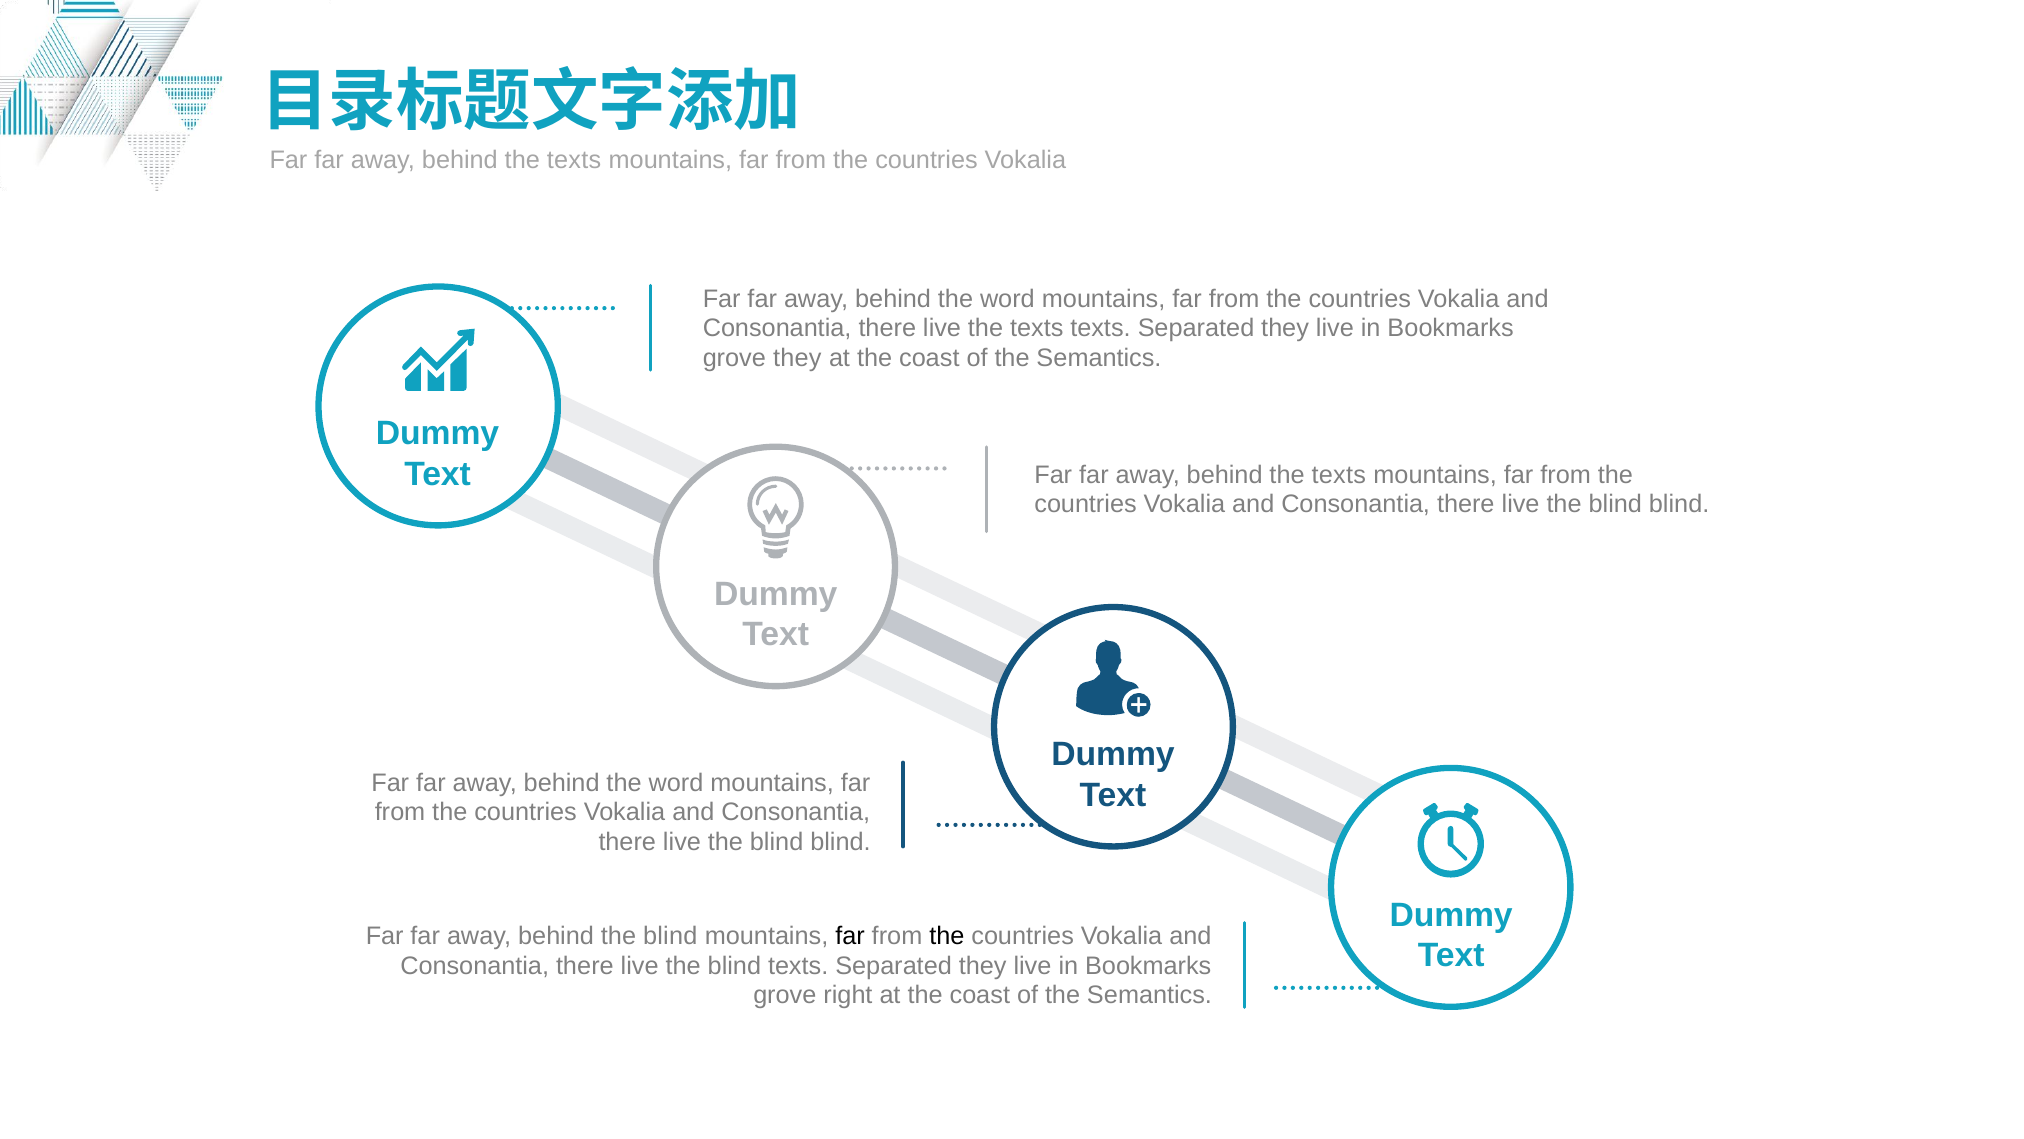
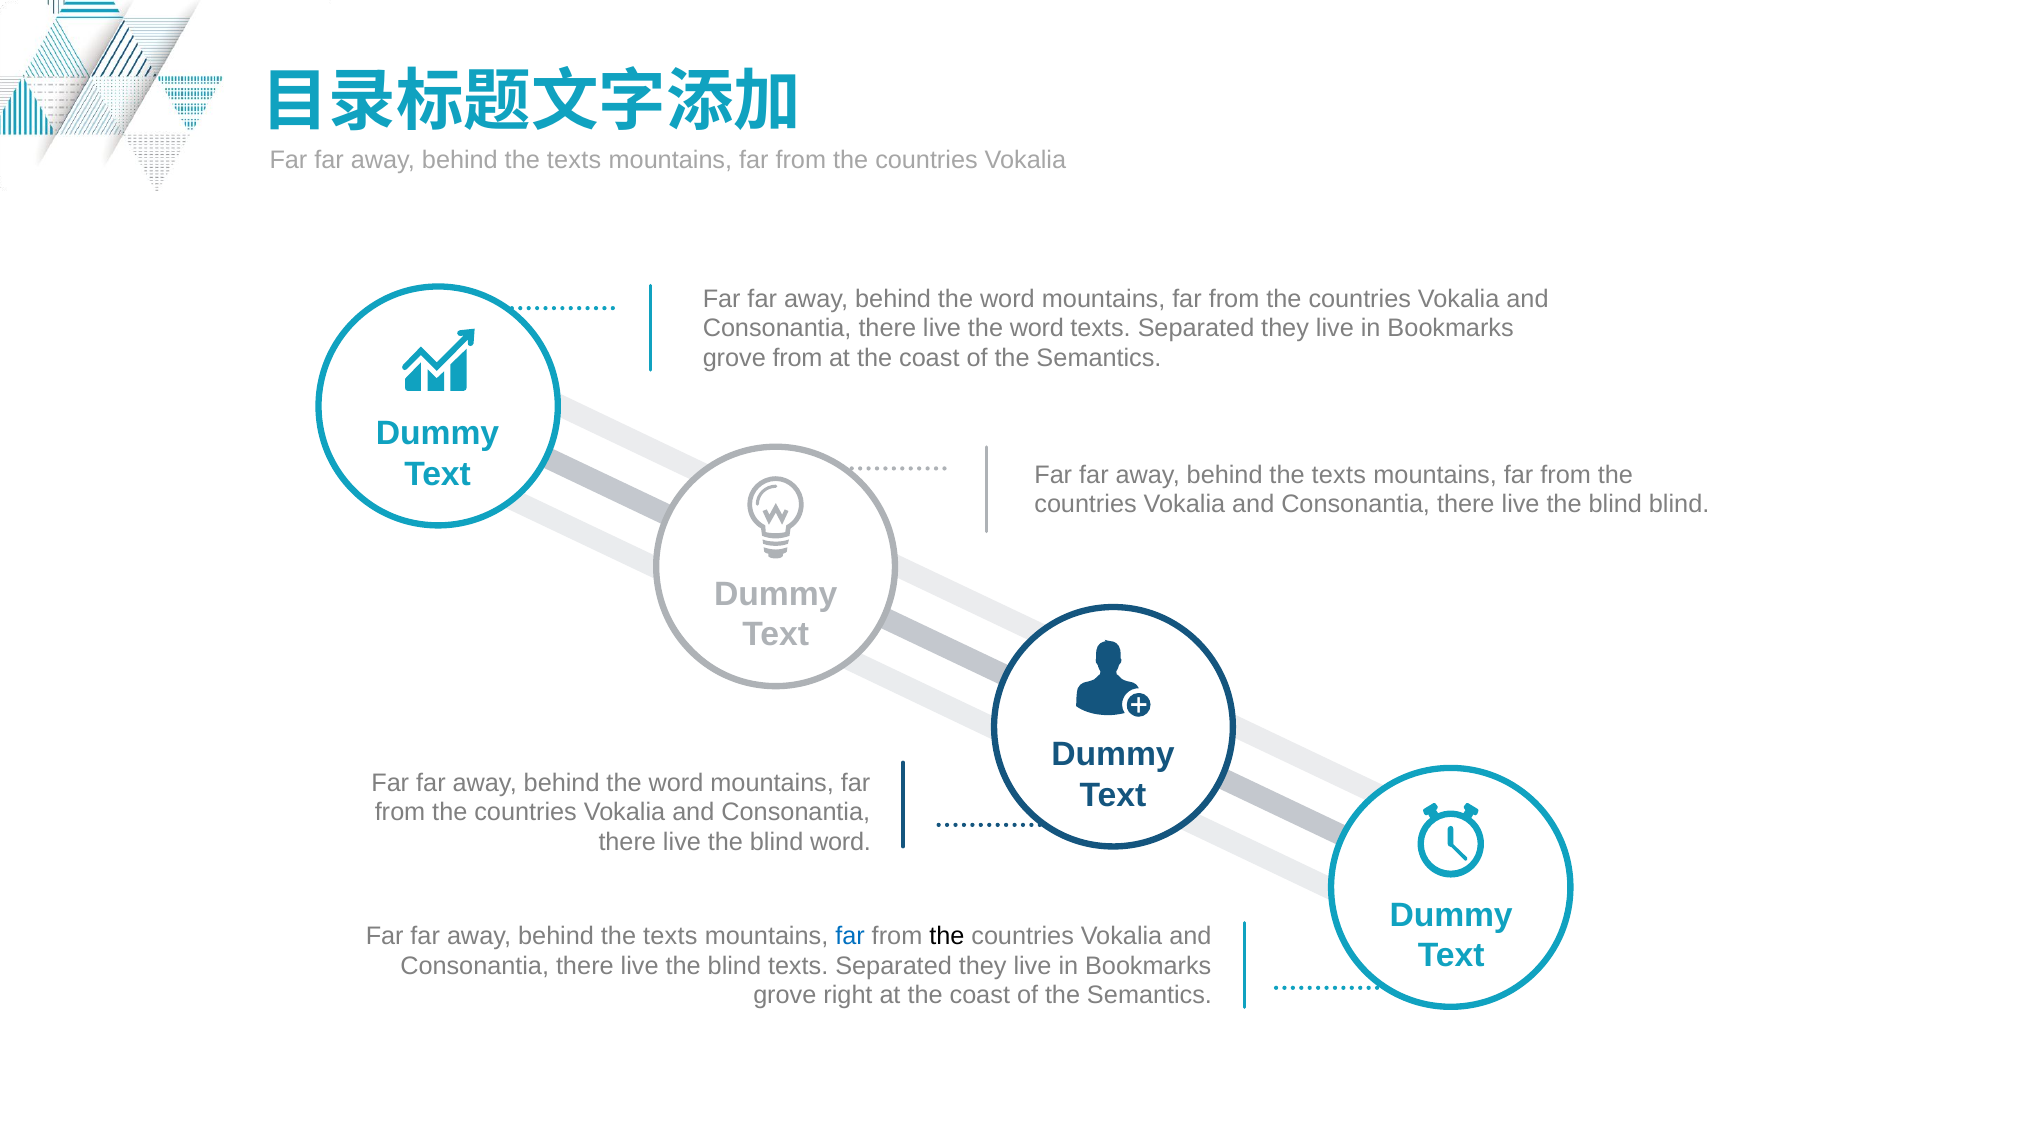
live the texts: texts -> word (1037, 328)
grove they: they -> from (798, 358)
blind: blind -> word (841, 842)
blind: blind -> texts (670, 936)
far colour: black -> blue (850, 936)
